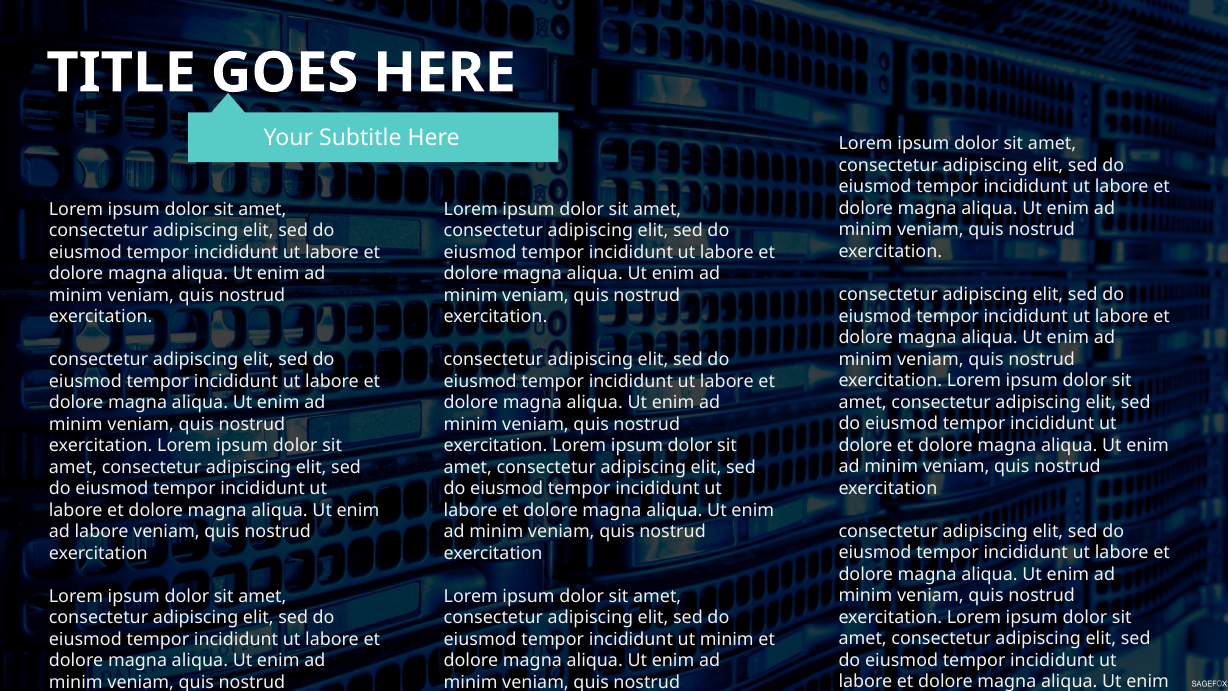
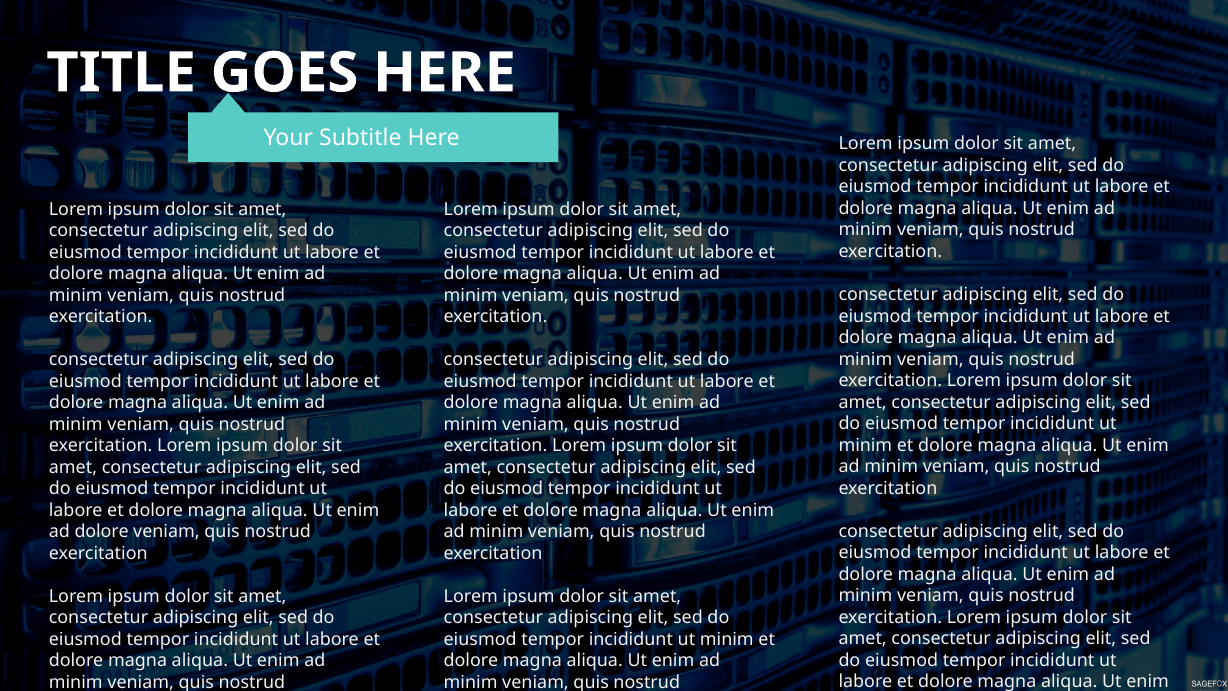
dolore: dolore -> minim (865, 445)
ad labore: labore -> dolore (102, 532)
